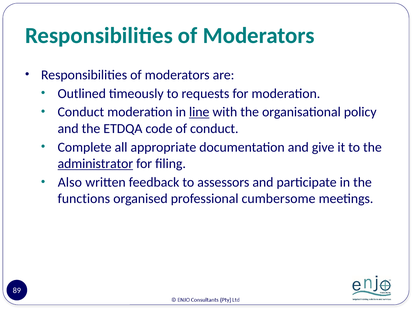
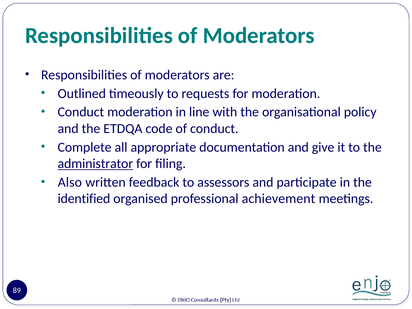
line underline: present -> none (199, 112)
functions: functions -> identified (84, 199)
cumbersome: cumbersome -> achievement (279, 199)
